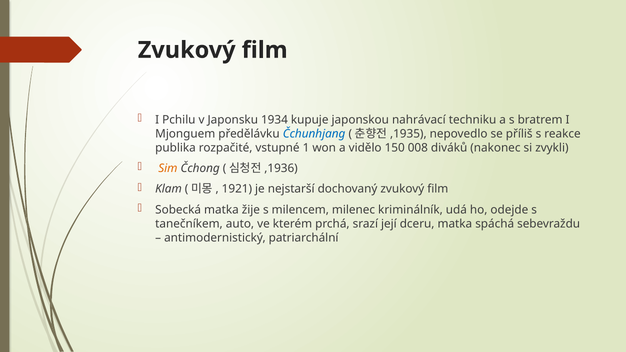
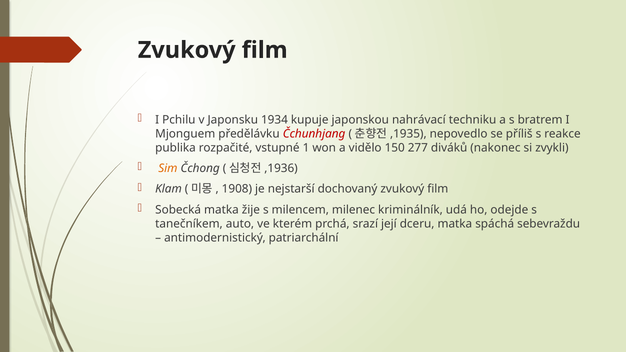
Čchunhjang colour: blue -> red (314, 134)
008: 008 -> 277 (418, 148)
1921: 1921 -> 1908 (237, 189)
